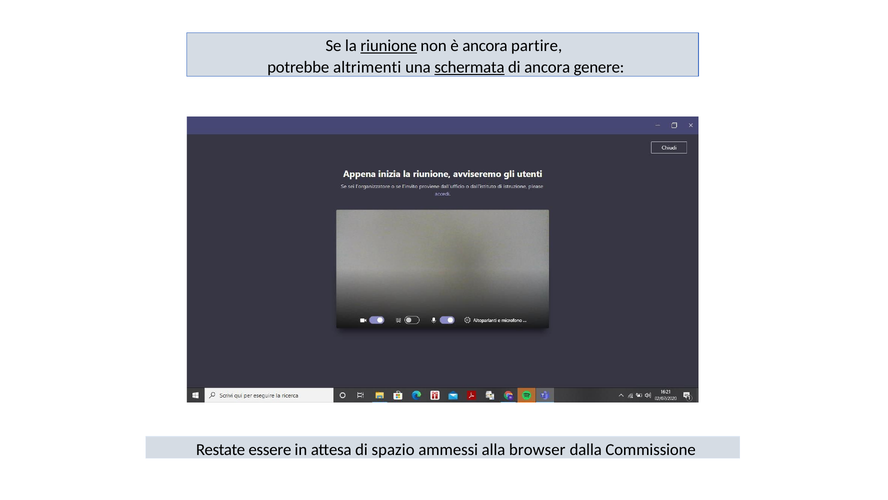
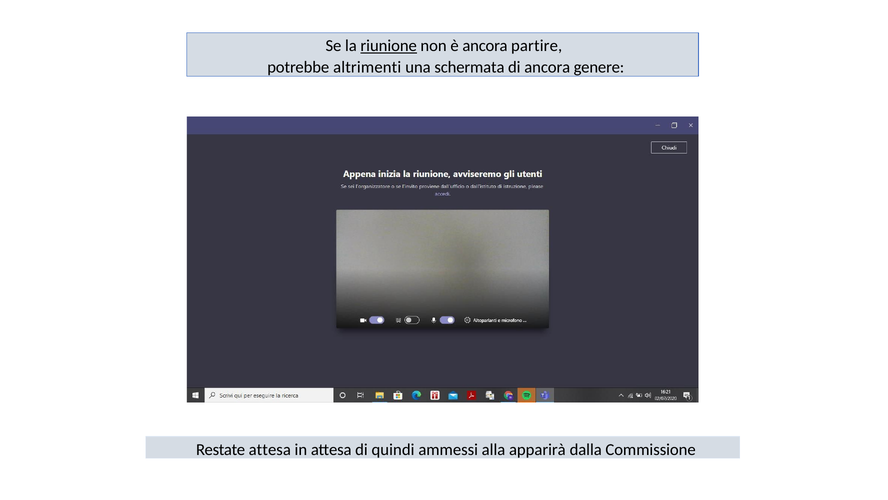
schermata underline: present -> none (469, 67)
Restate essere: essere -> attesa (270, 449)
spazio: spazio -> quindi (393, 449)
browser: browser -> apparirà (537, 449)
